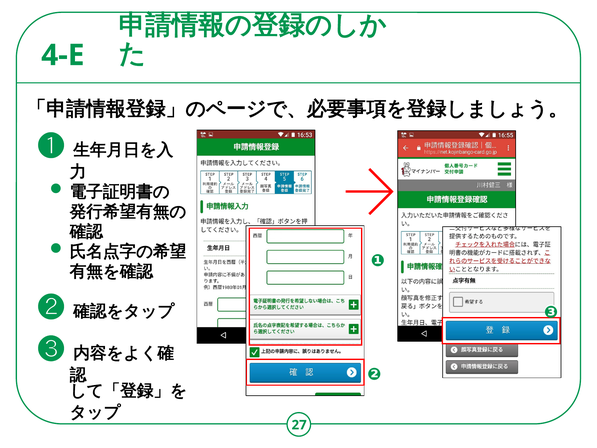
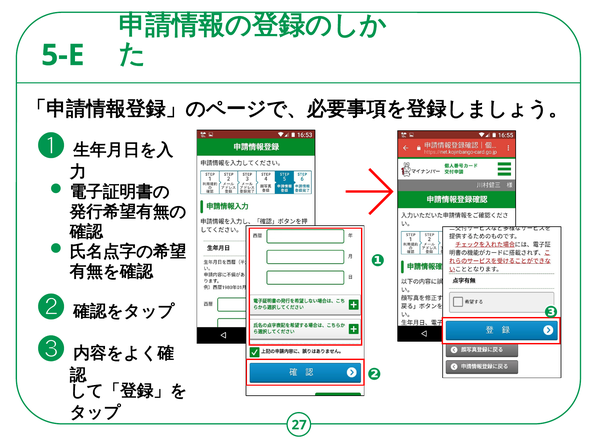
4-E: 4-E -> 5-E (63, 55)
